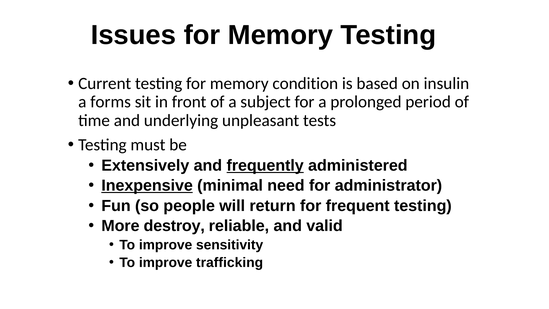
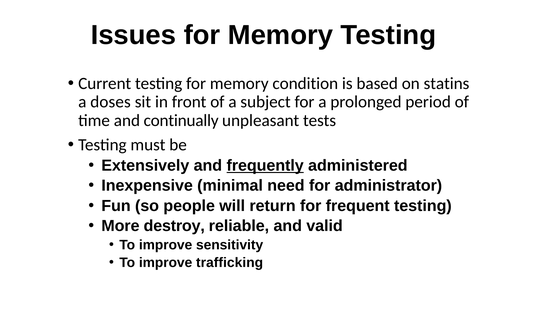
insulin: insulin -> statins (446, 83)
forms: forms -> doses (111, 102)
underlying: underlying -> continually (181, 120)
Inexpensive underline: present -> none (147, 186)
